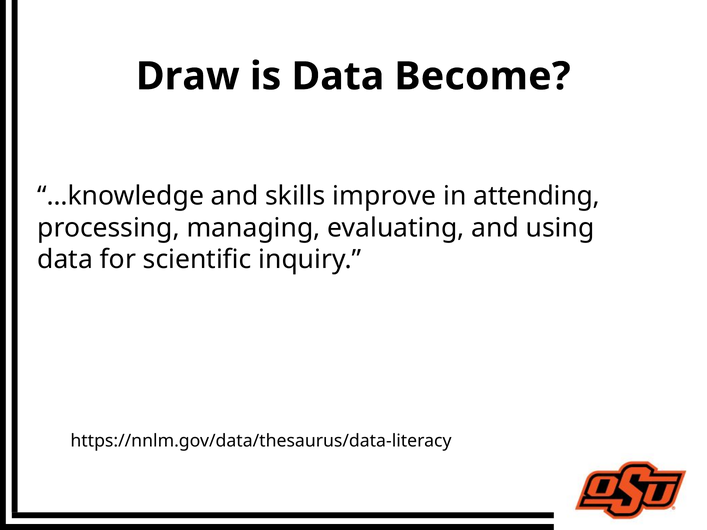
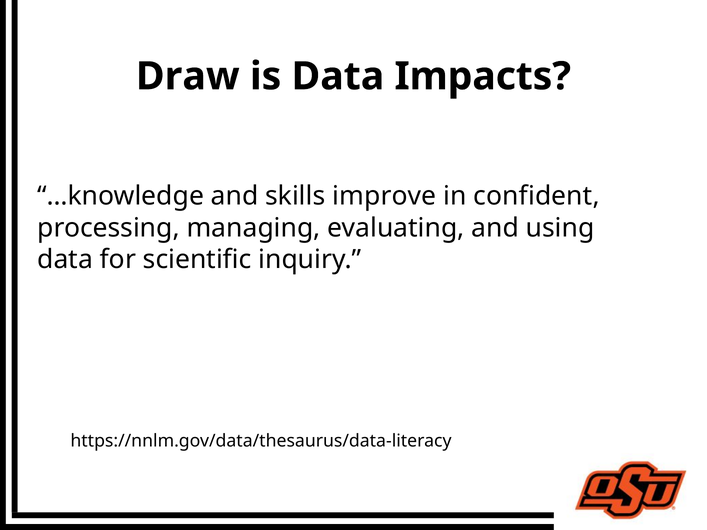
Become: Become -> Impacts (483, 76)
attending: attending -> confident (537, 196)
